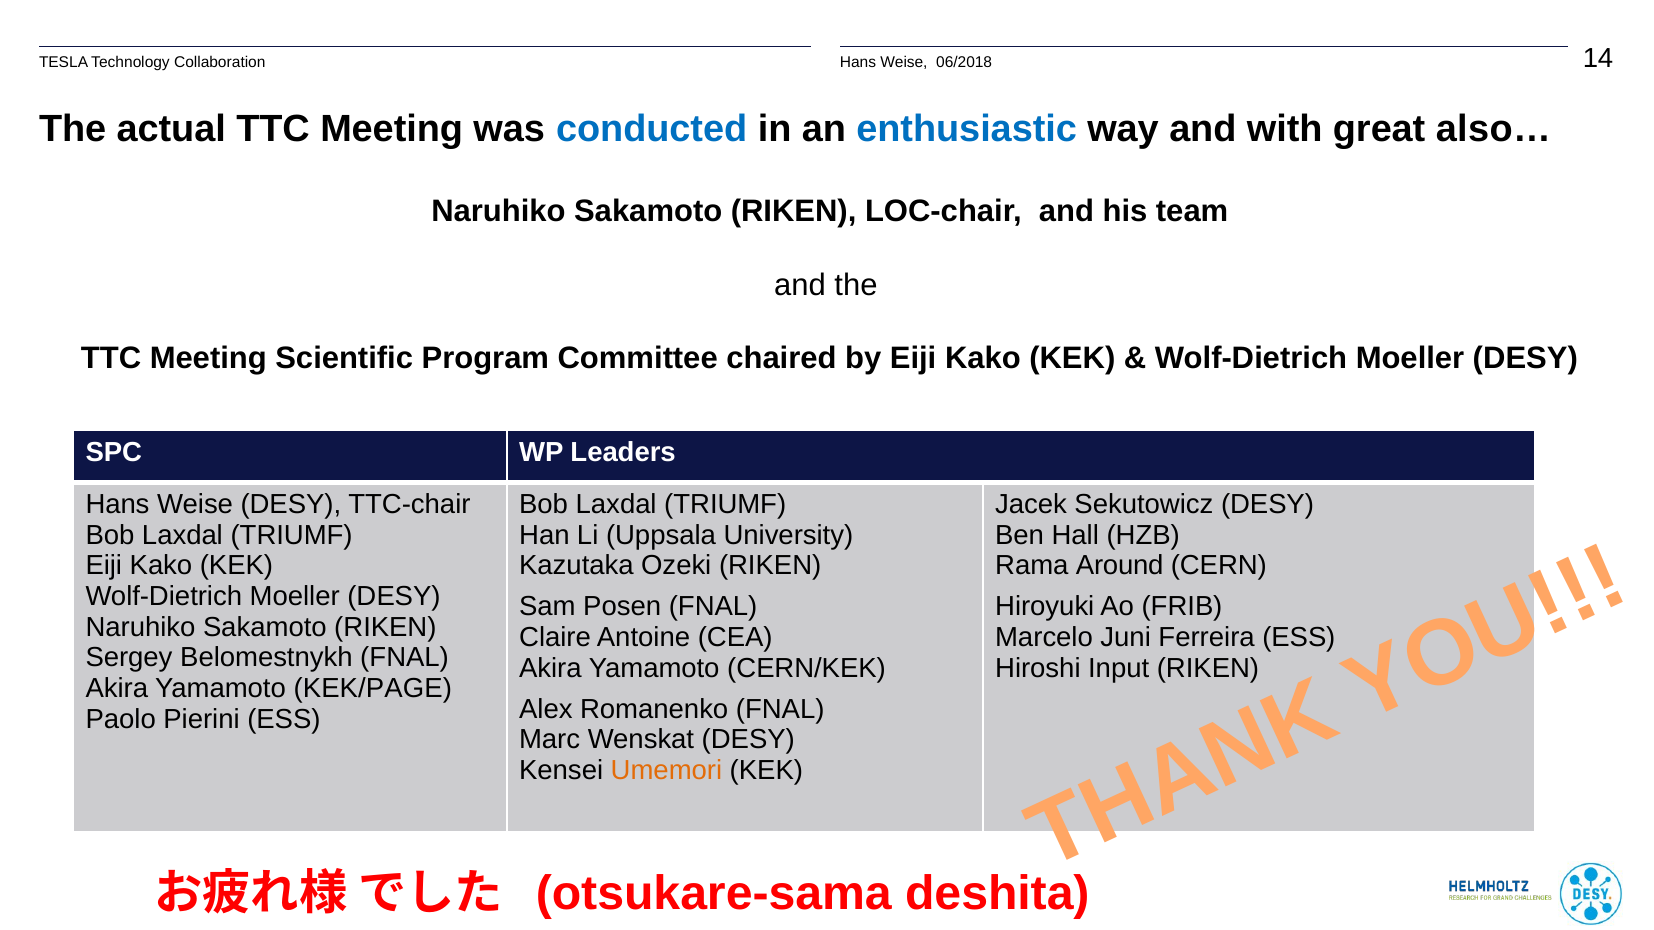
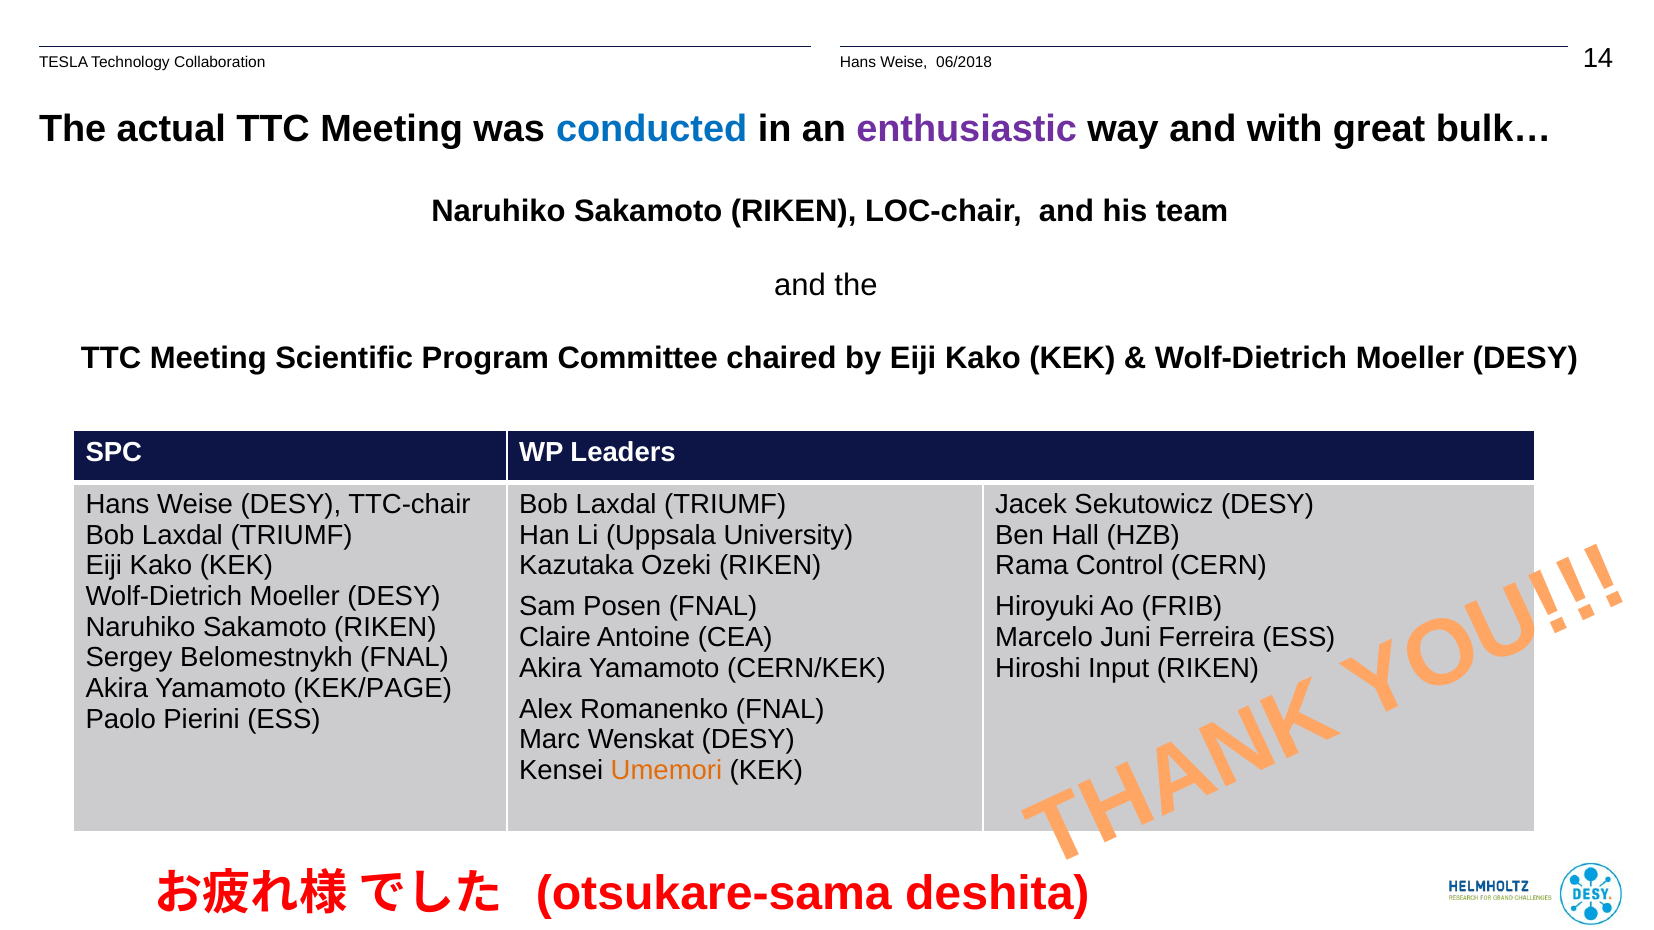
enthusiastic colour: blue -> purple (967, 129)
also…: also… -> bulk… (1494, 129)
Around: Around -> Control (1120, 566)
